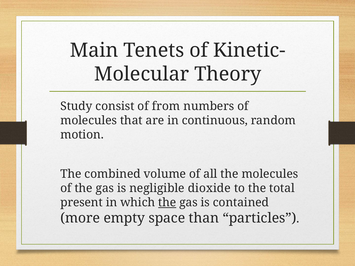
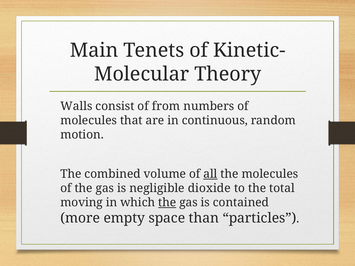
Study: Study -> Walls (76, 106)
all underline: none -> present (210, 174)
present: present -> moving (82, 203)
